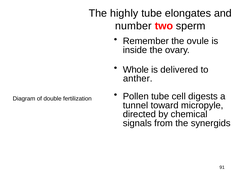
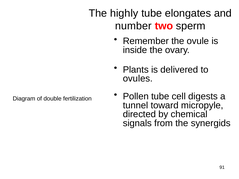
Whole: Whole -> Plants (136, 70)
anther: anther -> ovules (138, 79)
